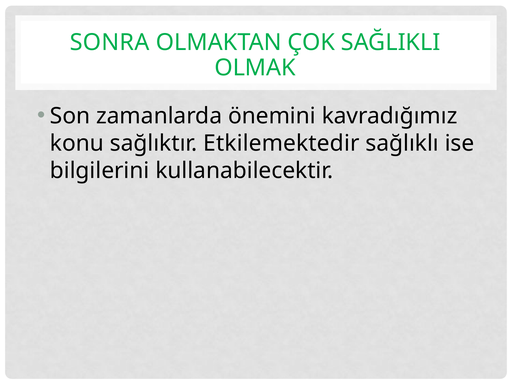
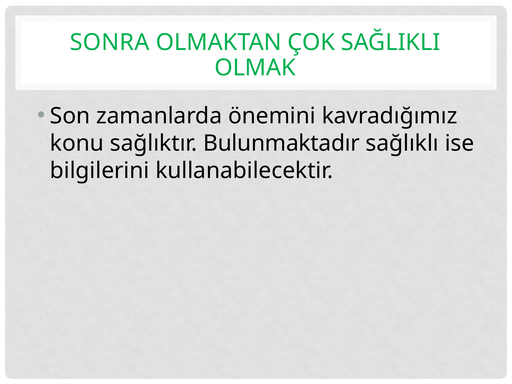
Etkilemektedir: Etkilemektedir -> Bulunmaktadır (282, 143)
